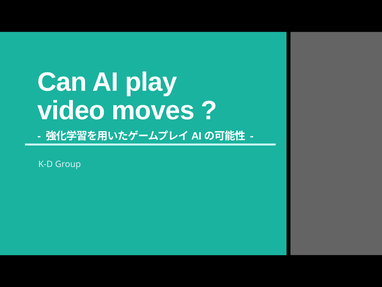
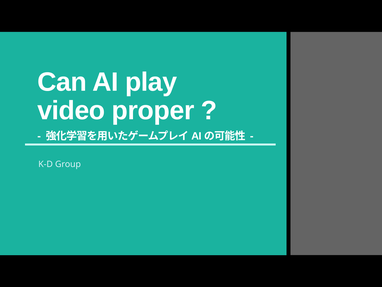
moves: moves -> proper (153, 111)
